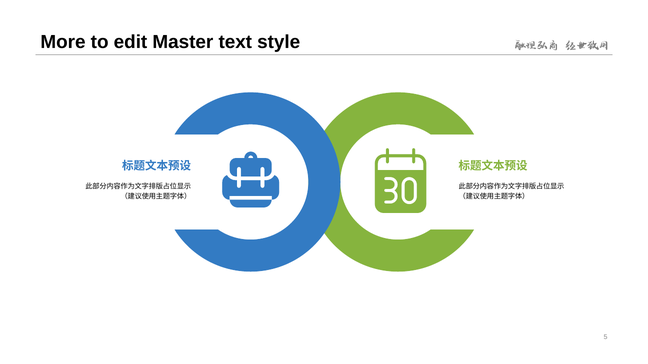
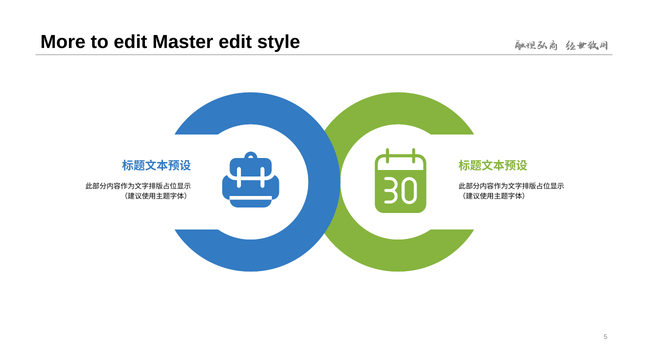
Master text: text -> edit (235, 42)
